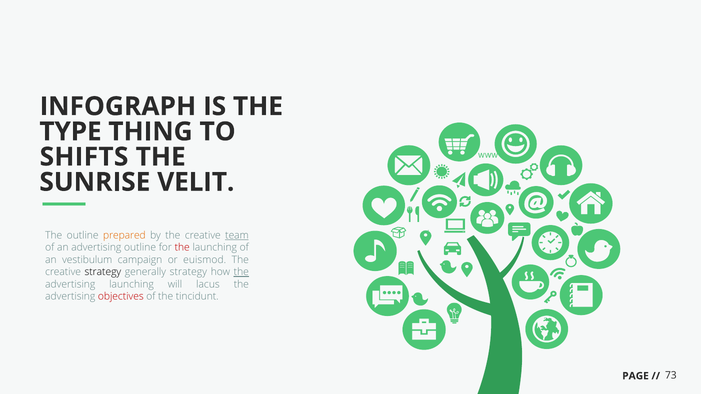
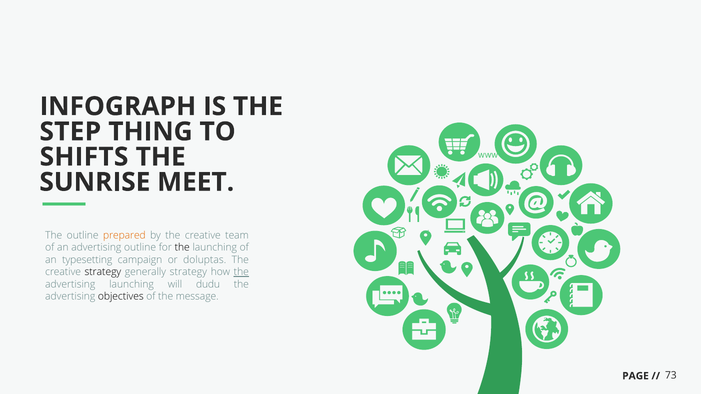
TYPE: TYPE -> STEP (70, 132)
VELIT: VELIT -> MEET (196, 182)
team underline: present -> none (237, 235)
the colour: red -> black (182, 248)
vestibulum: vestibulum -> typesetting (87, 260)
euismod: euismod -> doluptas (205, 260)
lacus: lacus -> dudu (208, 285)
objectives colour: red -> black (121, 297)
tincidunt: tincidunt -> message (197, 297)
